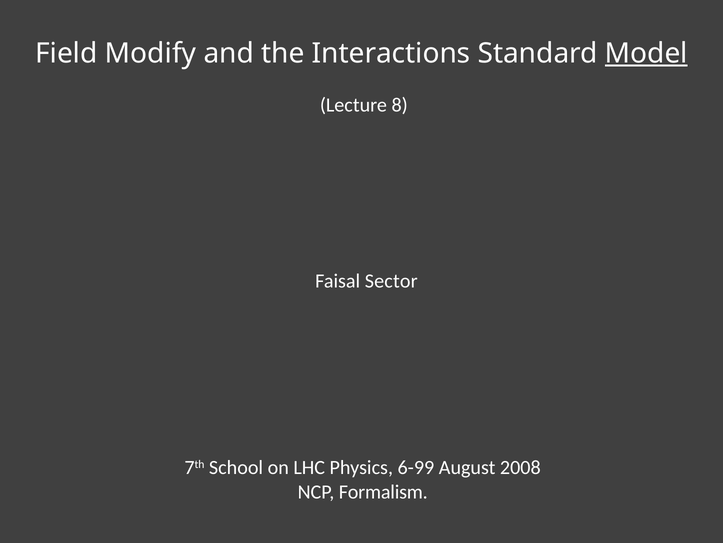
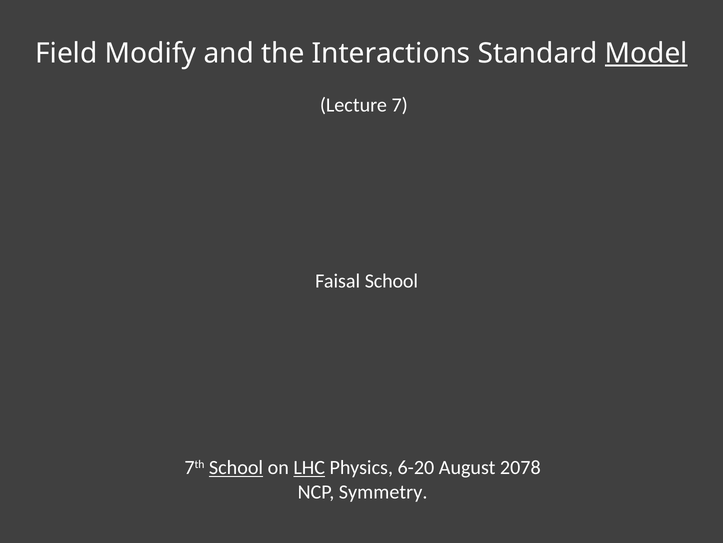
8: 8 -> 7 (400, 105)
Faisal Sector: Sector -> School (391, 281)
School underline: none -> present (236, 467)
LHC underline: none -> present (309, 467)
6-99: 6-99 -> 6-20 (416, 467)
2008: 2008 -> 2078 (520, 467)
Formalism: Formalism -> Symmetry (383, 491)
